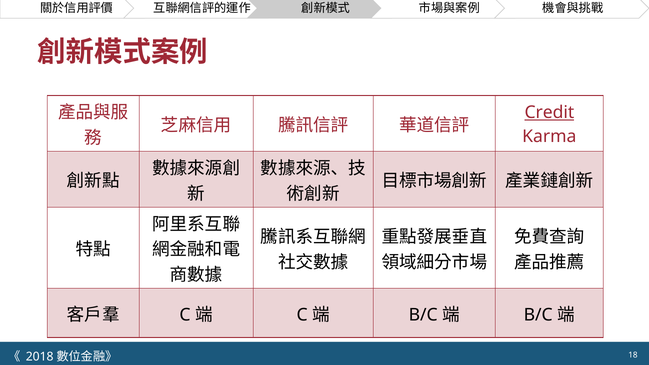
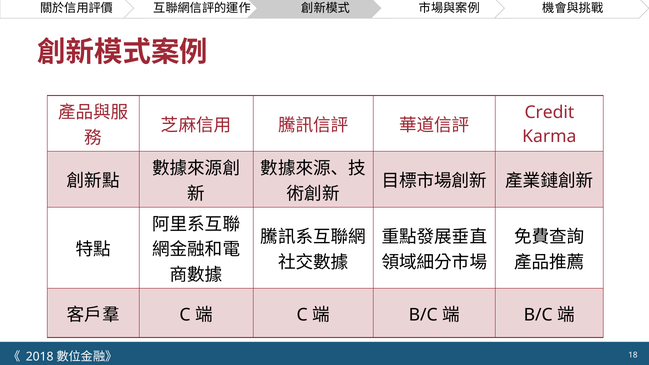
Credit underline: present -> none (549, 112)
